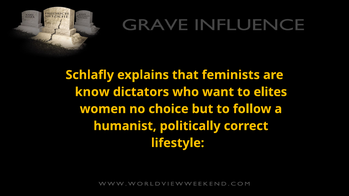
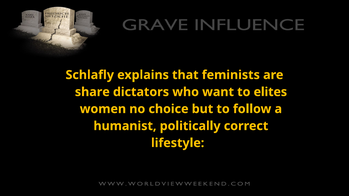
know: know -> share (92, 92)
